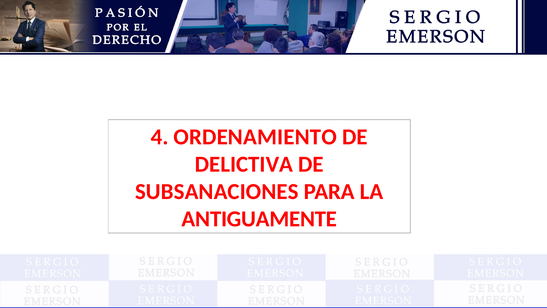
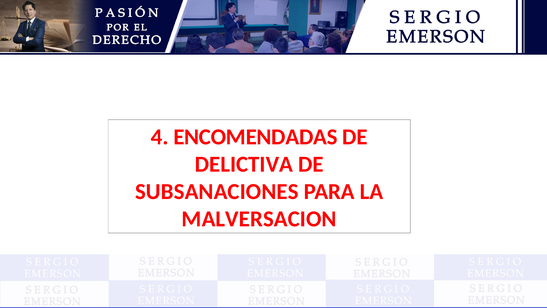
ORDENAMIENTO: ORDENAMIENTO -> ENCOMENDADAS (255, 137)
ANTIGUAMENTE: ANTIGUAMENTE -> MALVERSACION (259, 219)
